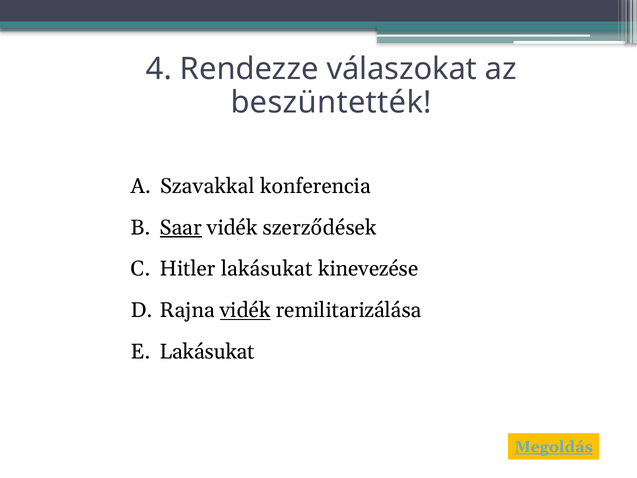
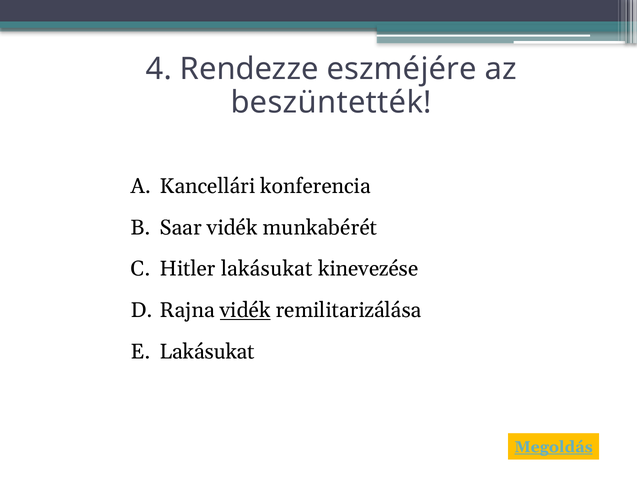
válaszokat: válaszokat -> eszméjére (402, 69)
Szavakkal: Szavakkal -> Kancellári (208, 186)
Saar underline: present -> none (181, 227)
szerződések: szerződések -> munkabérét (320, 227)
